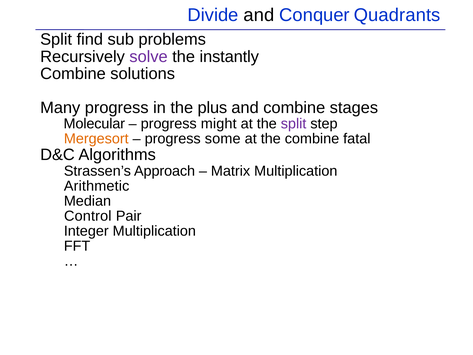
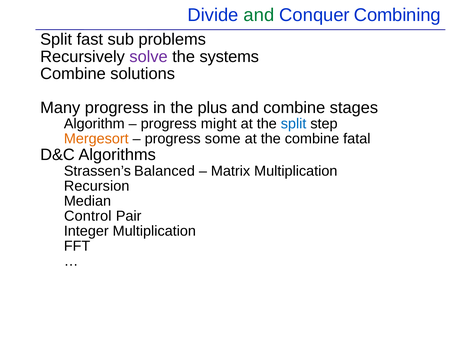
and colour: black -> green (259, 15)
Quadrants: Quadrants -> Combining (397, 15)
find: find -> fast (90, 39)
instantly: instantly -> systems (229, 57)
Molecular: Molecular -> Algorithm (94, 124)
split colour: purple -> blue (294, 124)
Approach: Approach -> Balanced (164, 171)
Arithmetic: Arithmetic -> Recursion (97, 186)
